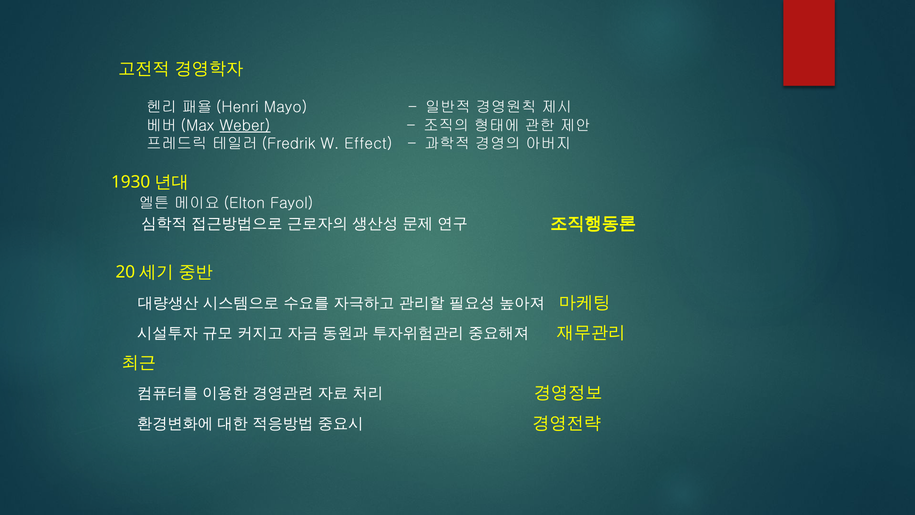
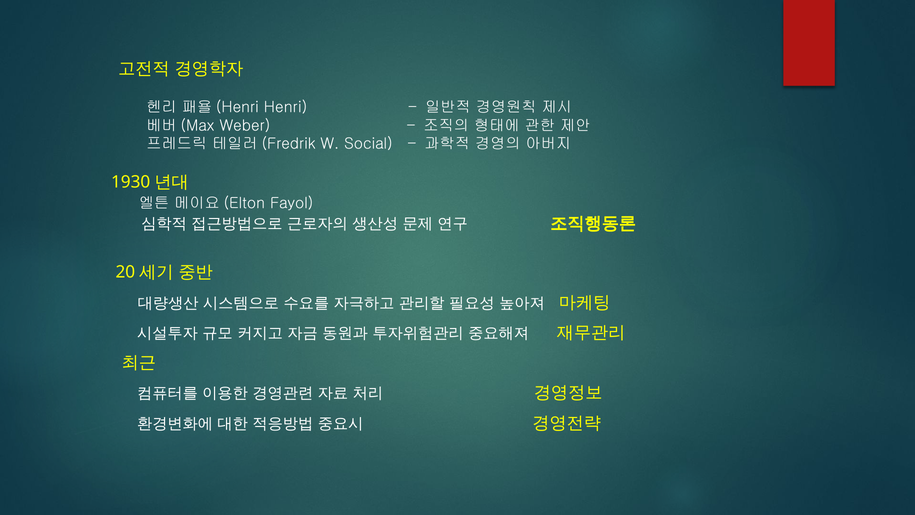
Mayo: Mayo -> Henri (286, 107)
Weber underline: present -> none (245, 125)
Effect: Effect -> Social (369, 144)
